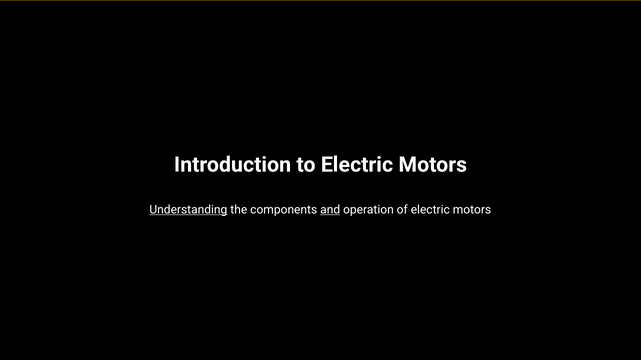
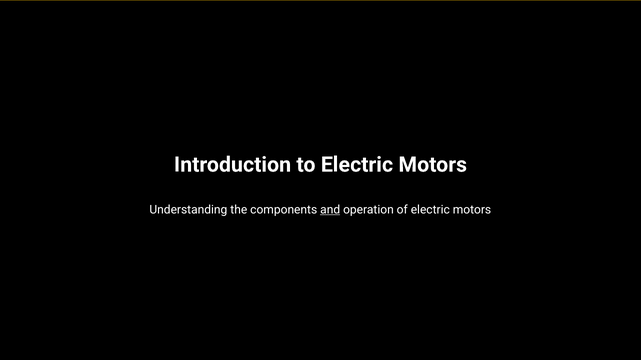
Understanding underline: present -> none (188, 210)
